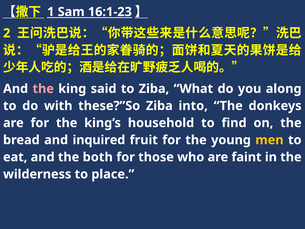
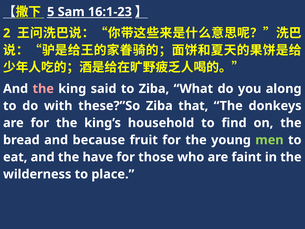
1: 1 -> 5 (51, 12)
into: into -> that (193, 106)
inquired: inquired -> because (99, 140)
men colour: yellow -> light green (269, 140)
both: both -> have (98, 157)
